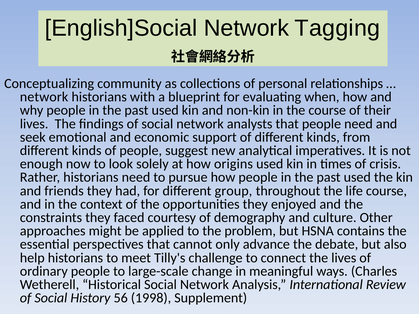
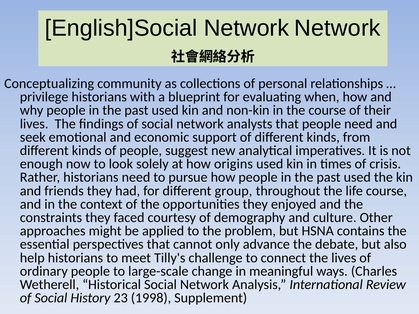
Network Tagging: Tagging -> Network (337, 28)
network: network -> privilege (44, 97)
56: 56 -> 23 (121, 298)
